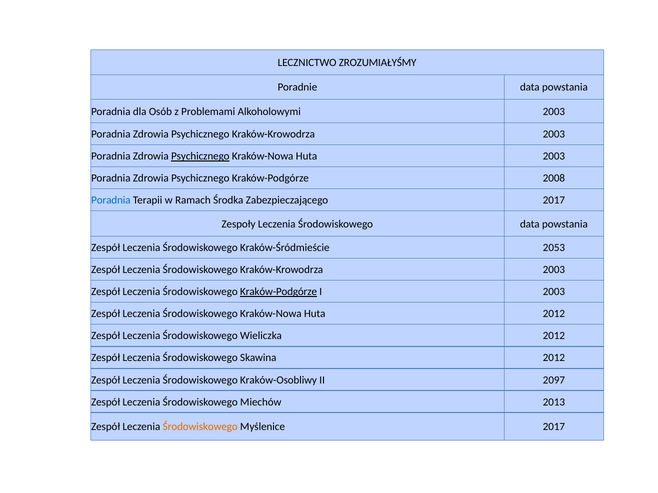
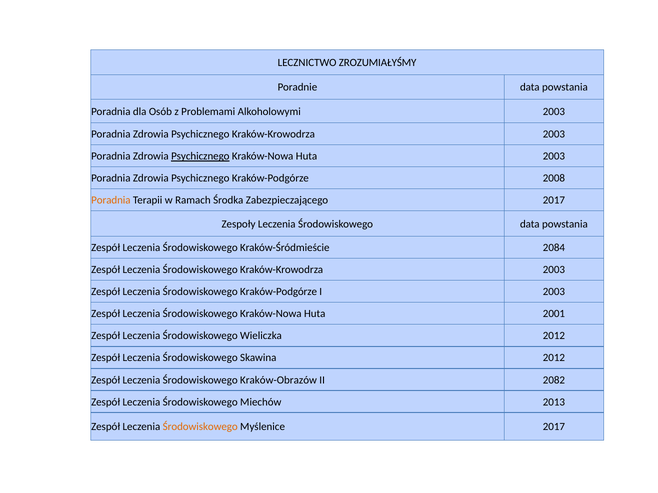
Poradnia colour: blue -> orange (111, 200)
2053: 2053 -> 2084 (554, 248)
Kraków-Podgórze underline: present -> none (279, 292)
Huta 2012: 2012 -> 2001 (554, 314)
Kraków-Osobliwy: Kraków-Osobliwy -> Kraków-Obrazów (278, 380)
2097: 2097 -> 2082 (554, 380)
